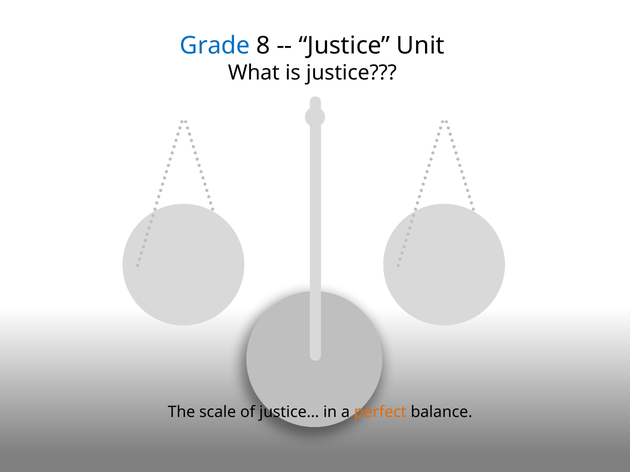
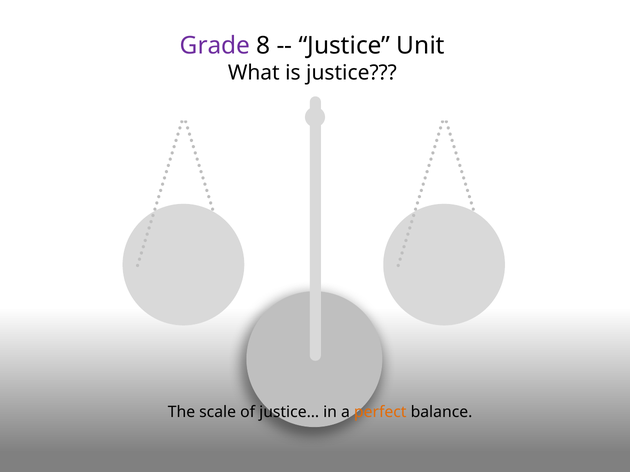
Grade colour: blue -> purple (215, 46)
